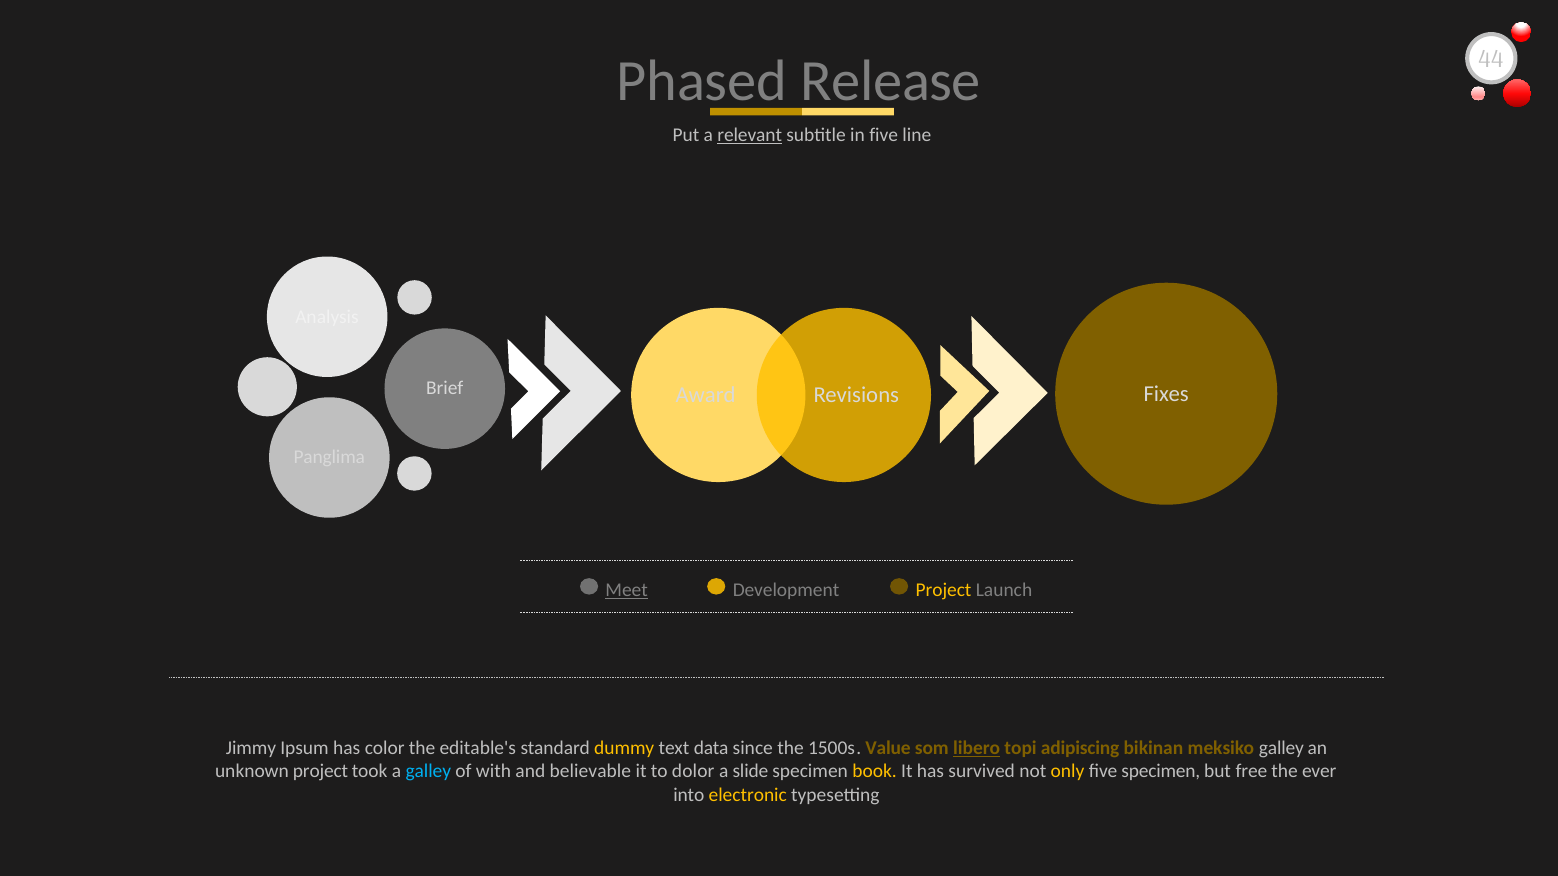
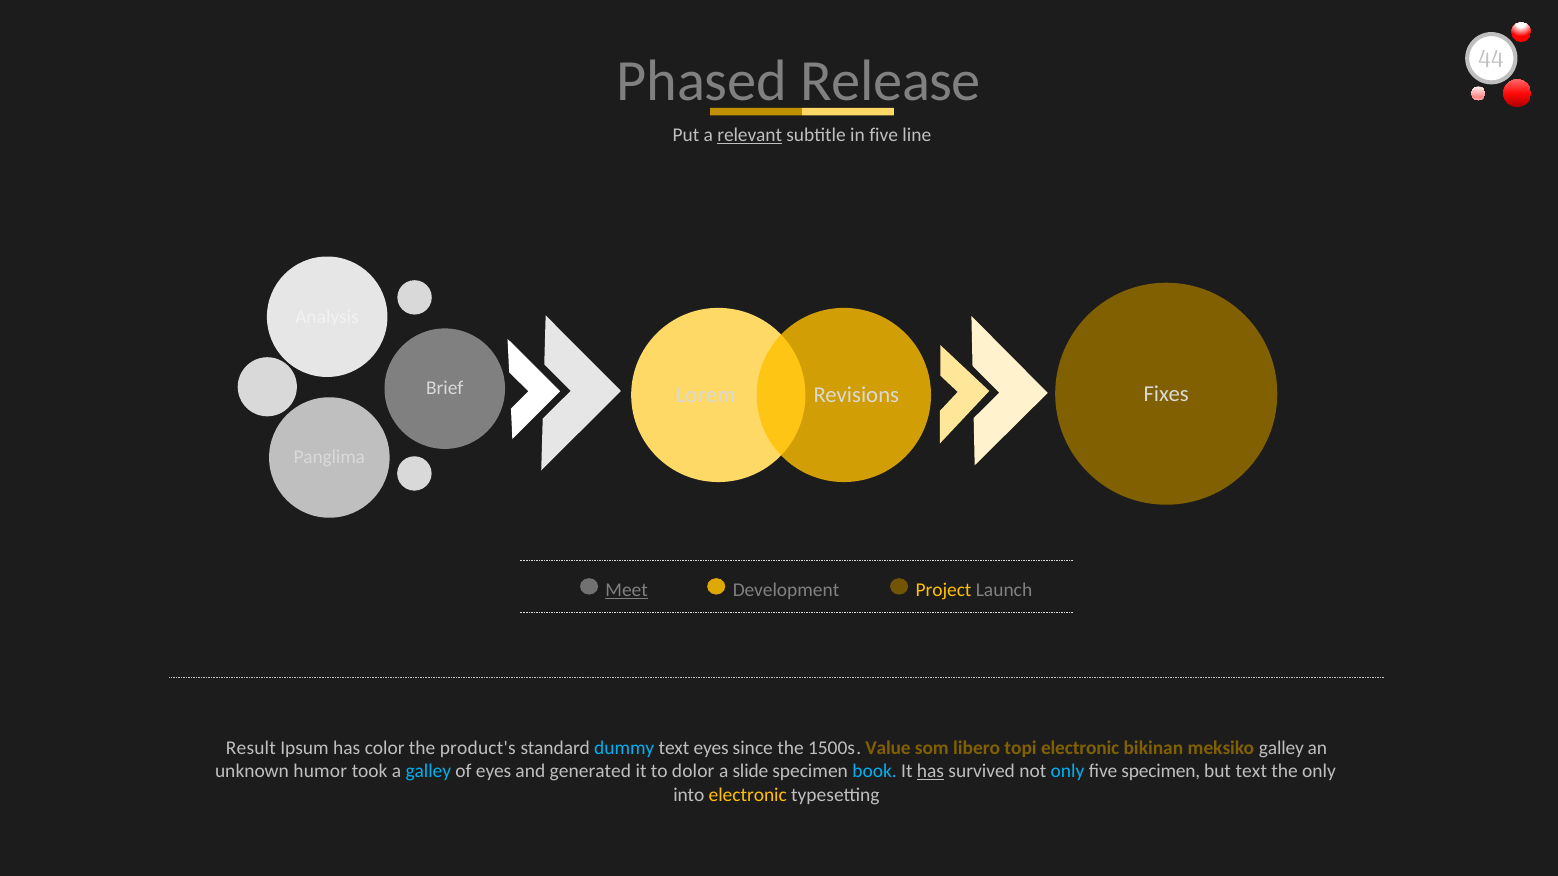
Award: Award -> Lorem (706, 395)
Jimmy: Jimmy -> Result (251, 748)
editable's: editable's -> product's (478, 748)
dummy colour: yellow -> light blue (624, 748)
text data: data -> eyes (711, 748)
libero underline: present -> none (977, 748)
topi adipiscing: adipiscing -> electronic (1080, 748)
unknown project: project -> humor (320, 772)
of with: with -> eyes (494, 772)
believable: believable -> generated (590, 772)
book colour: yellow -> light blue (875, 772)
has underline: none -> present (931, 772)
only colour: yellow -> light blue (1068, 772)
but free: free -> text (1251, 772)
the ever: ever -> only (1319, 772)
